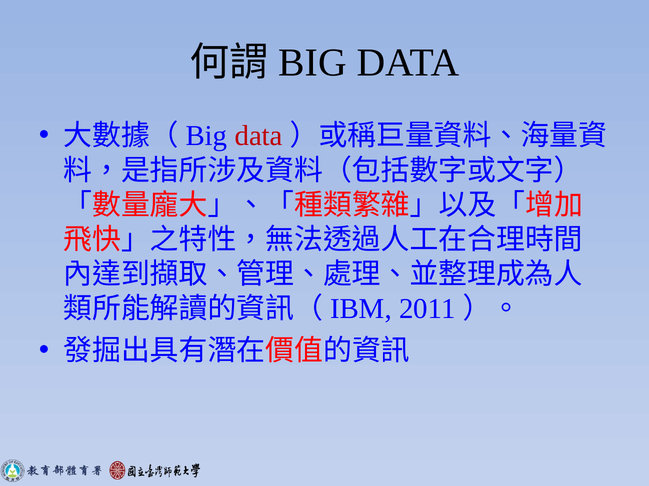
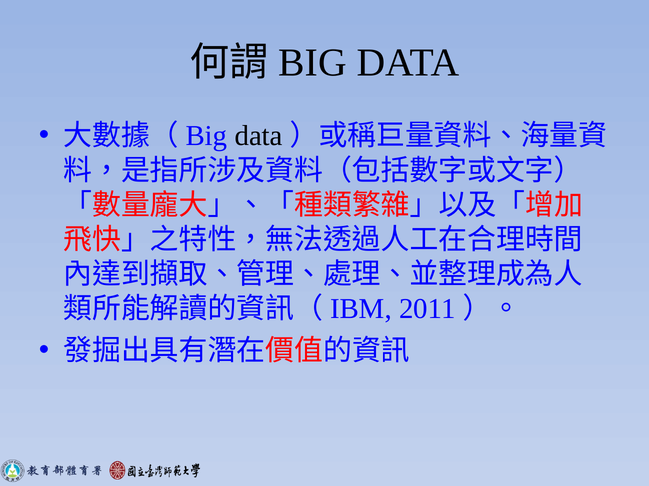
data colour: red -> black (259, 136)
